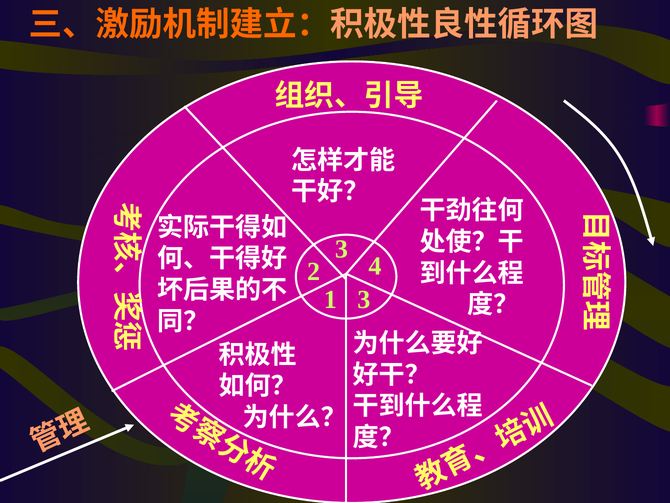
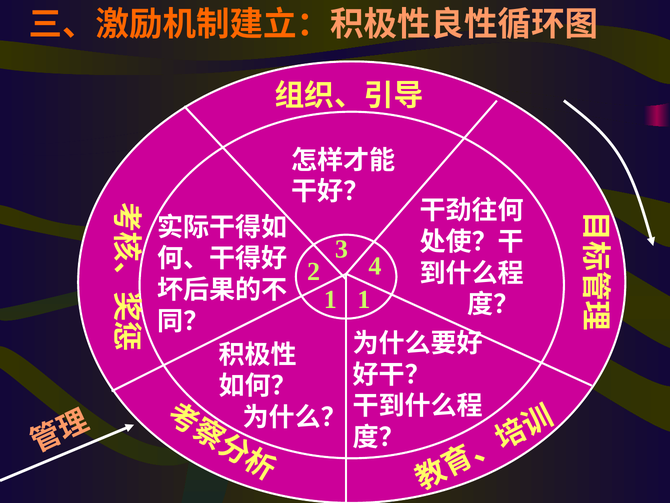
1 3: 3 -> 1 (364, 299)
